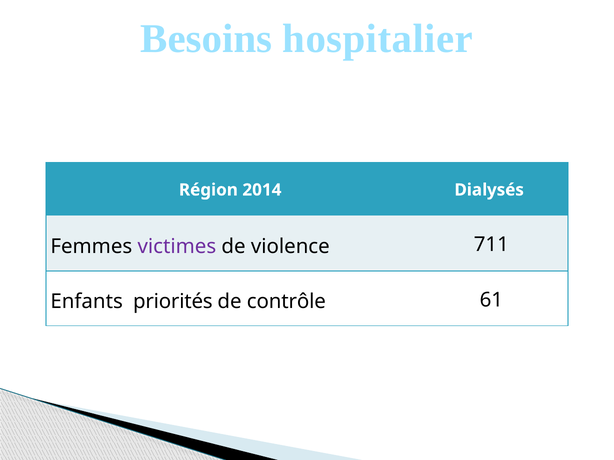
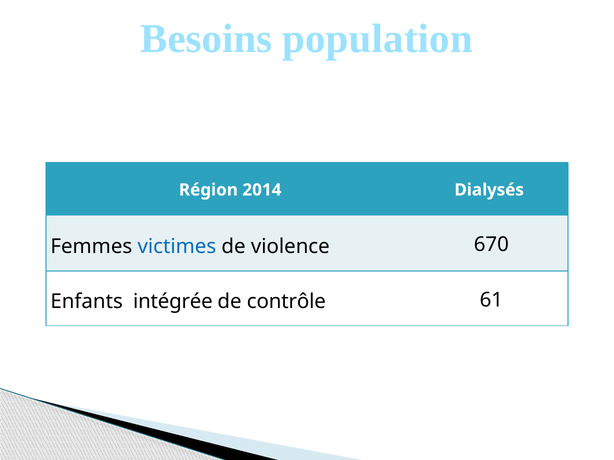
hospitalier: hospitalier -> population (378, 39)
victimes colour: purple -> blue (177, 247)
711: 711 -> 670 (491, 245)
priorités: priorités -> intégrée (173, 302)
